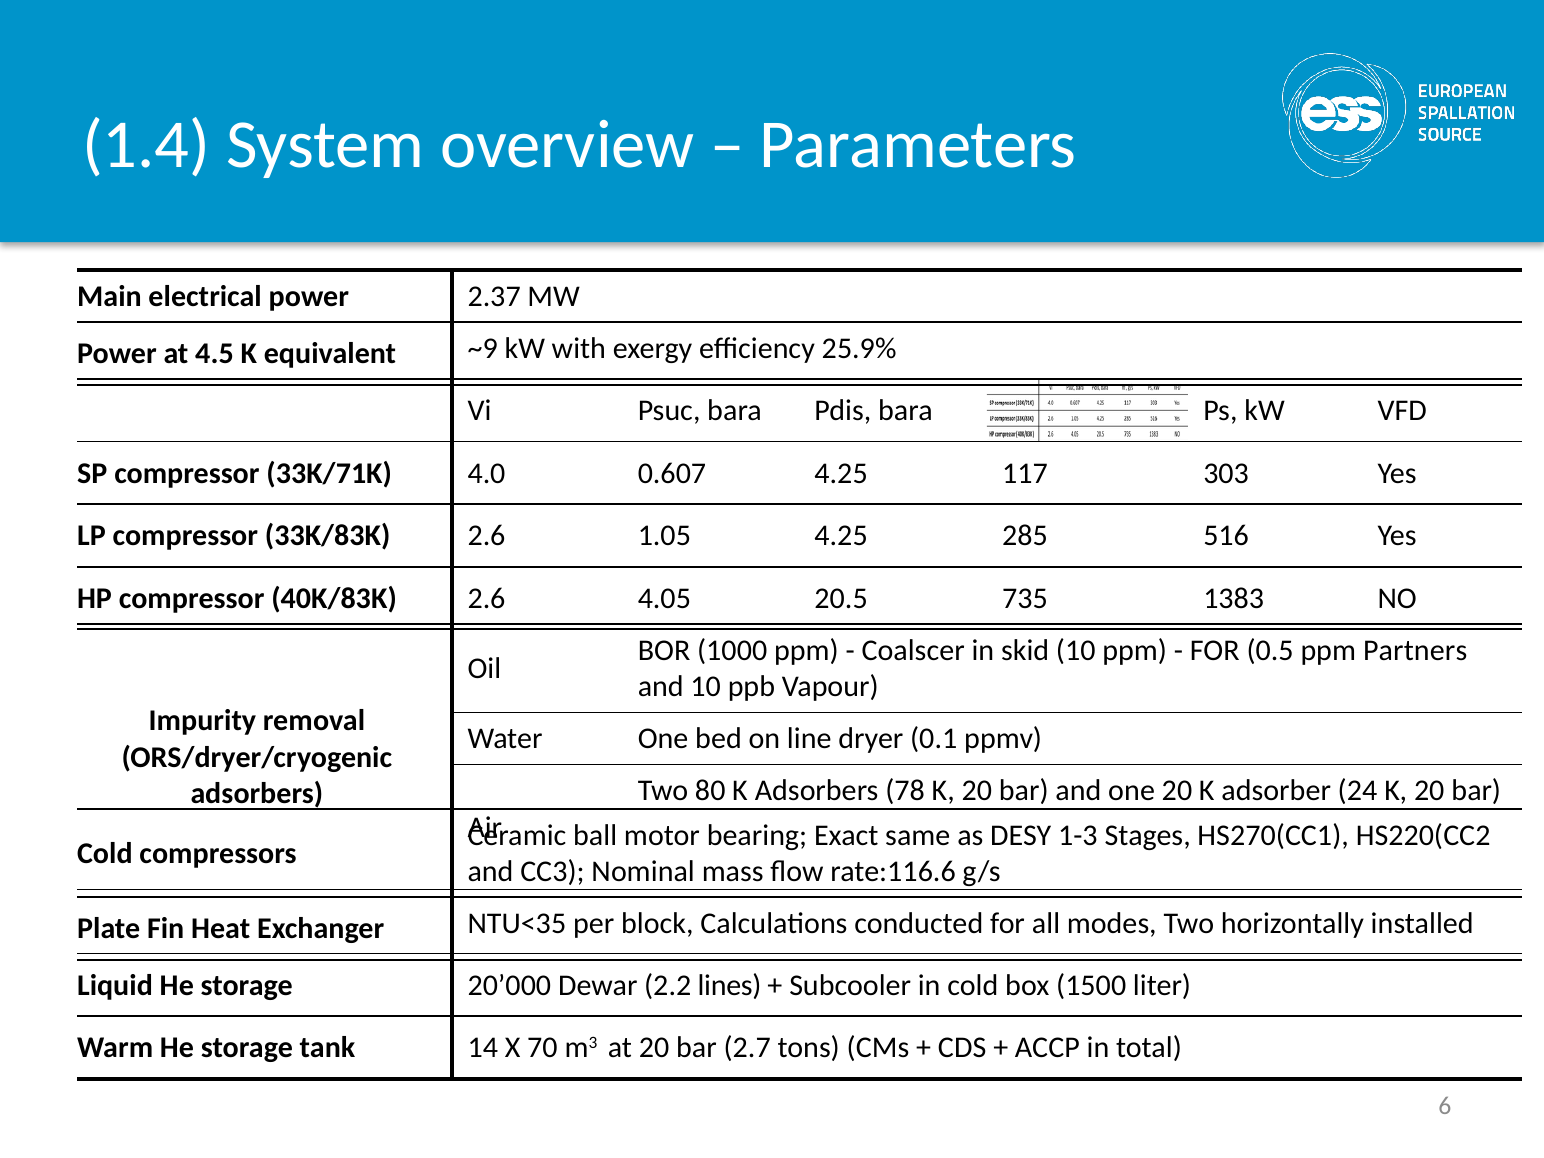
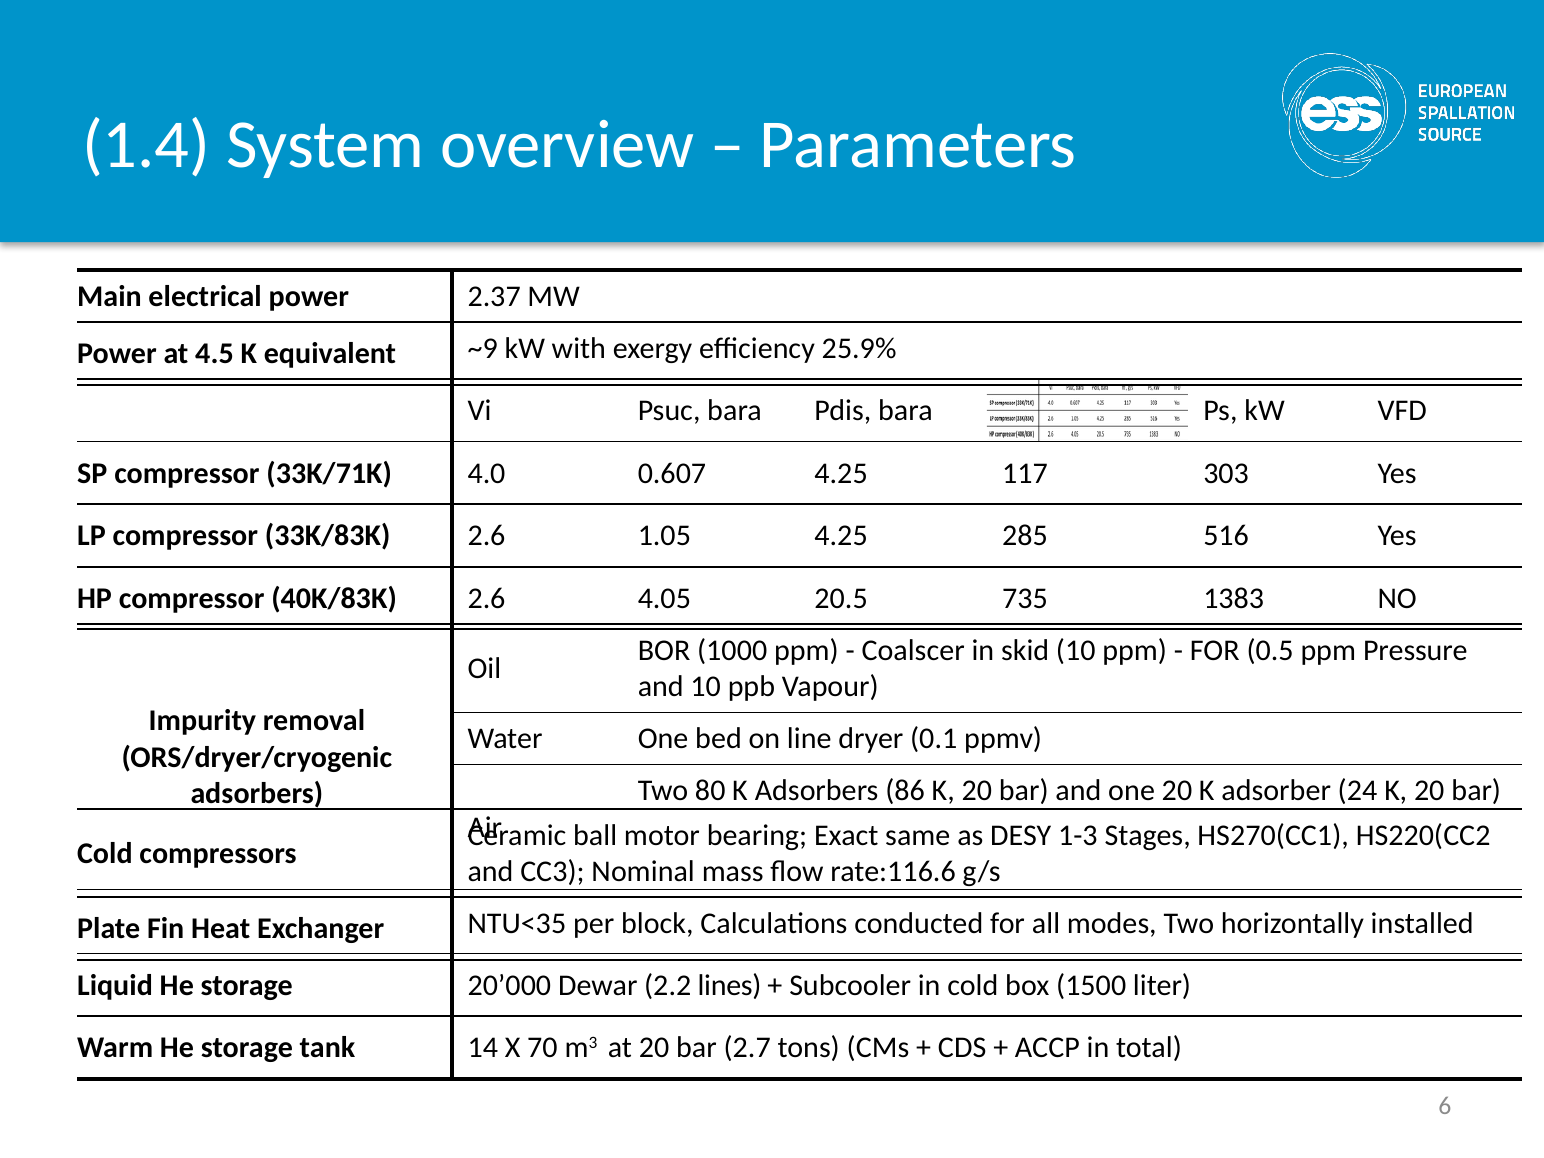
Partners: Partners -> Pressure (1415, 650)
78: 78 -> 86 (905, 791)
